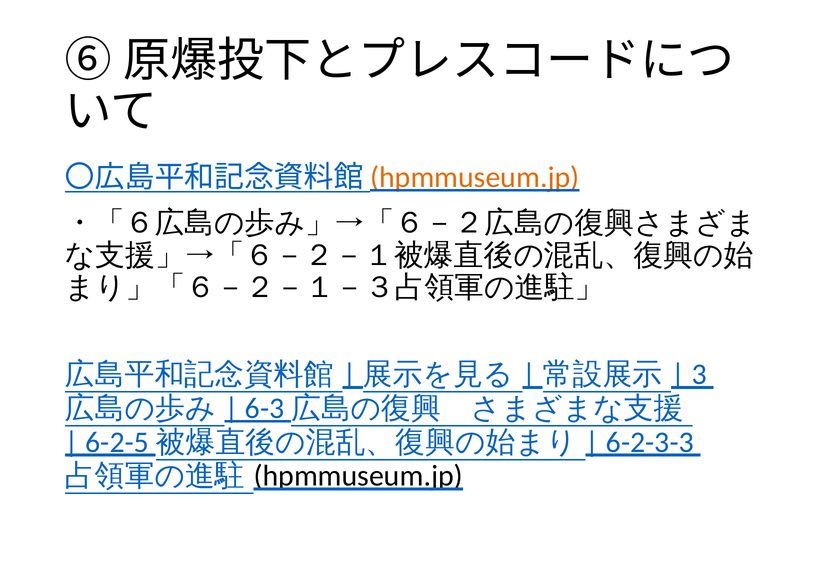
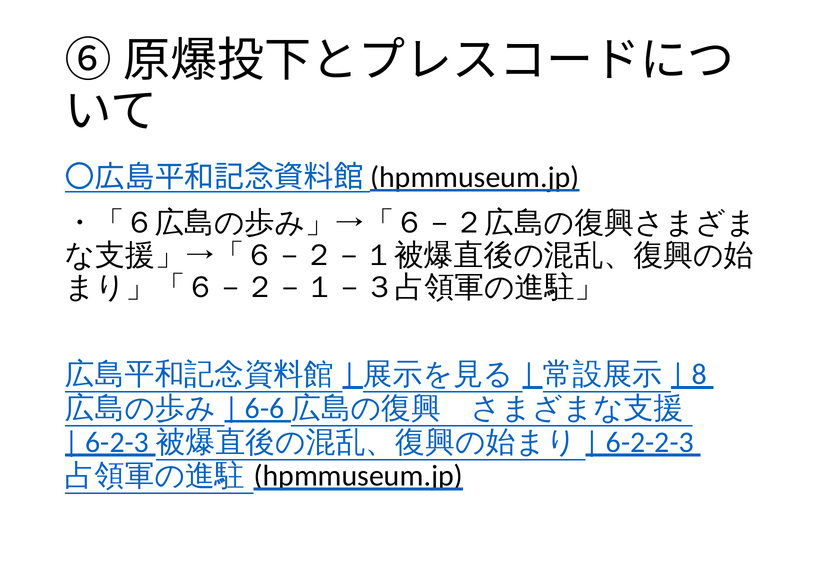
hpmmuseum.jp colour: orange -> black (475, 177)
3: 3 -> 8 (699, 374)
6-3: 6-3 -> 6-6 (265, 408)
6-2-5: 6-2-5 -> 6-2-3 (117, 442)
6-2-3-3: 6-2-3-3 -> 6-2-2-3 (650, 442)
